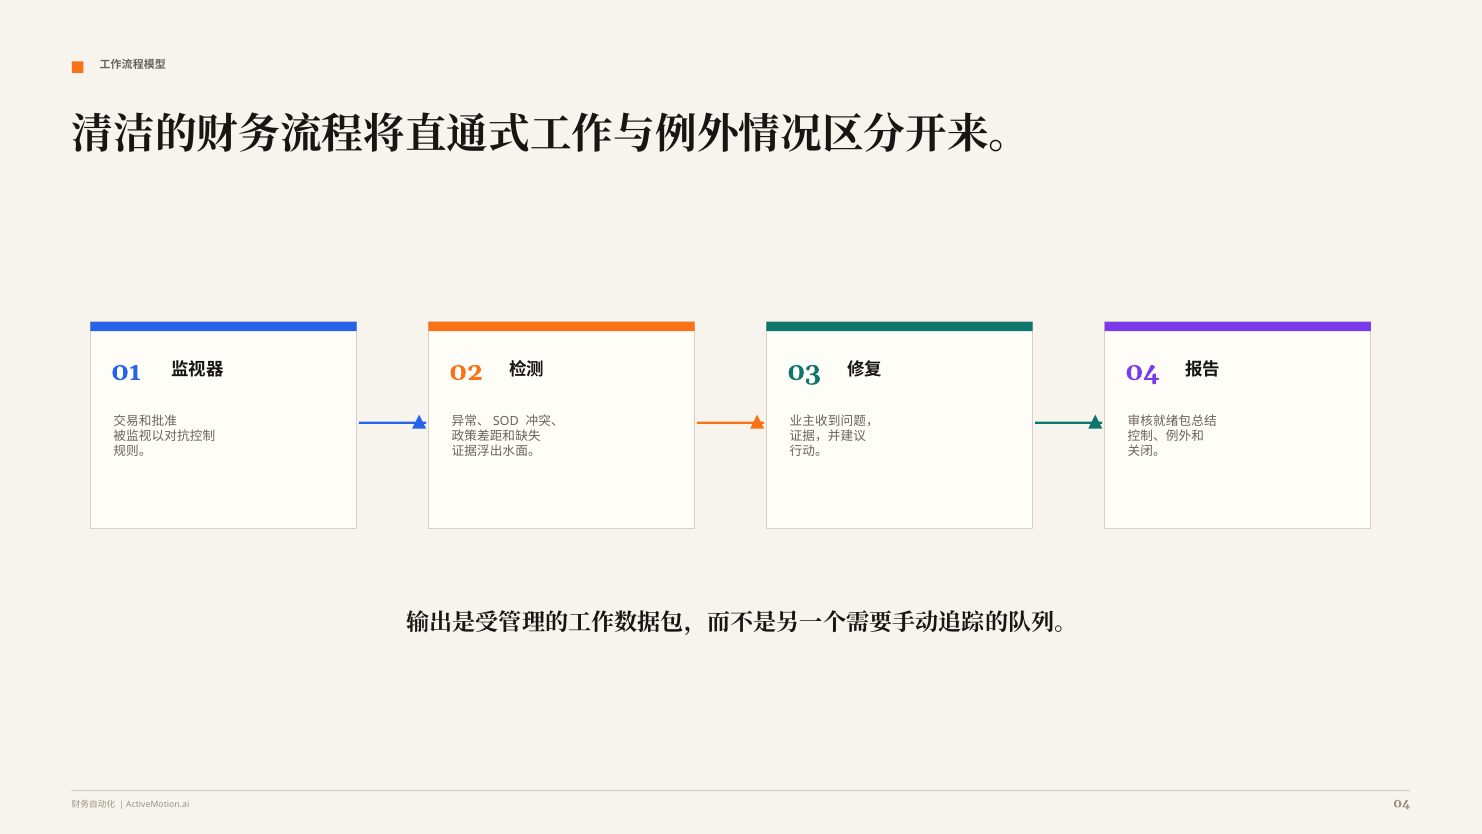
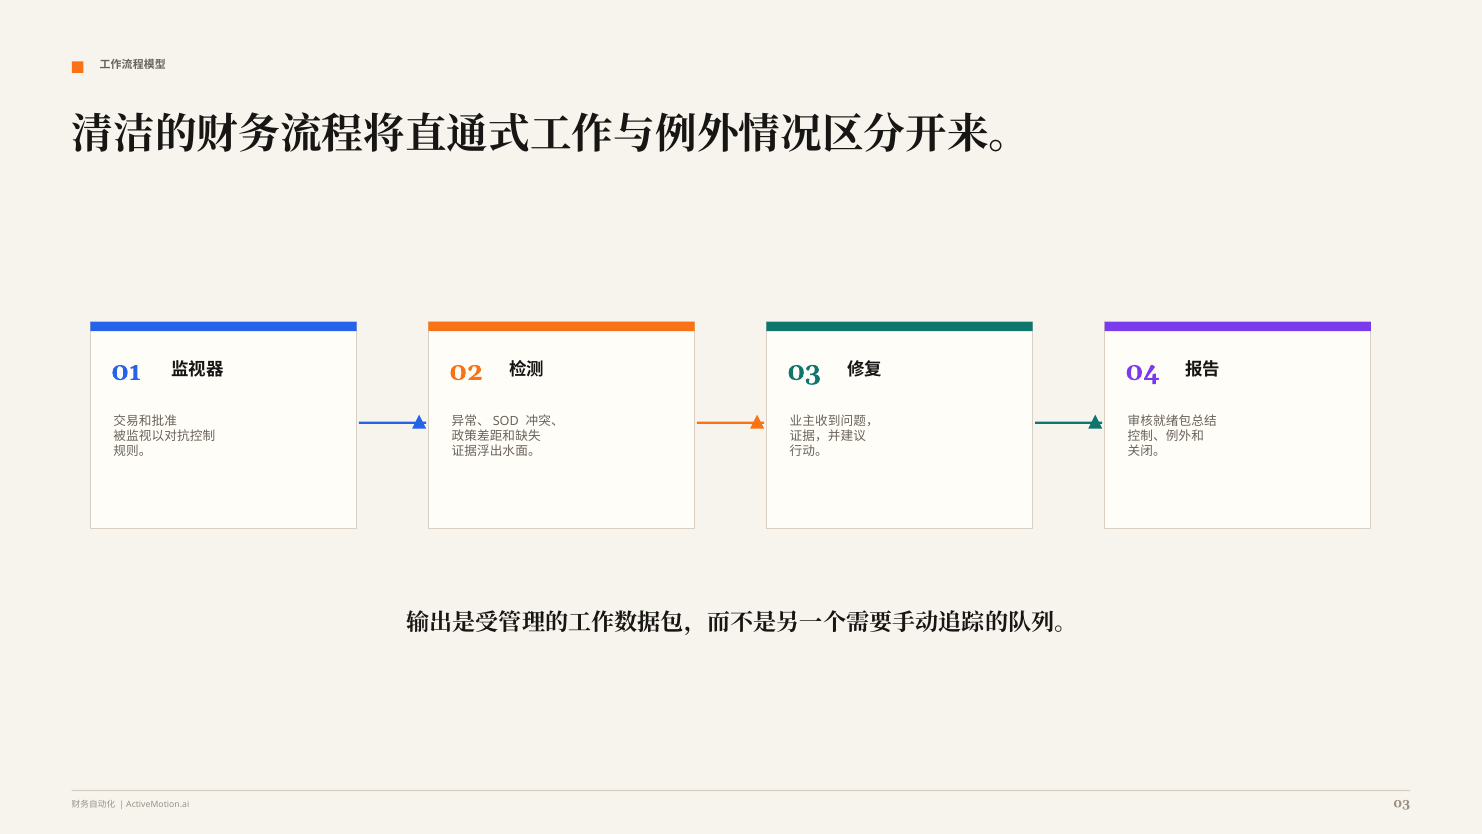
ActiveMotion.ai 04: 04 -> 03 (1402, 803)
